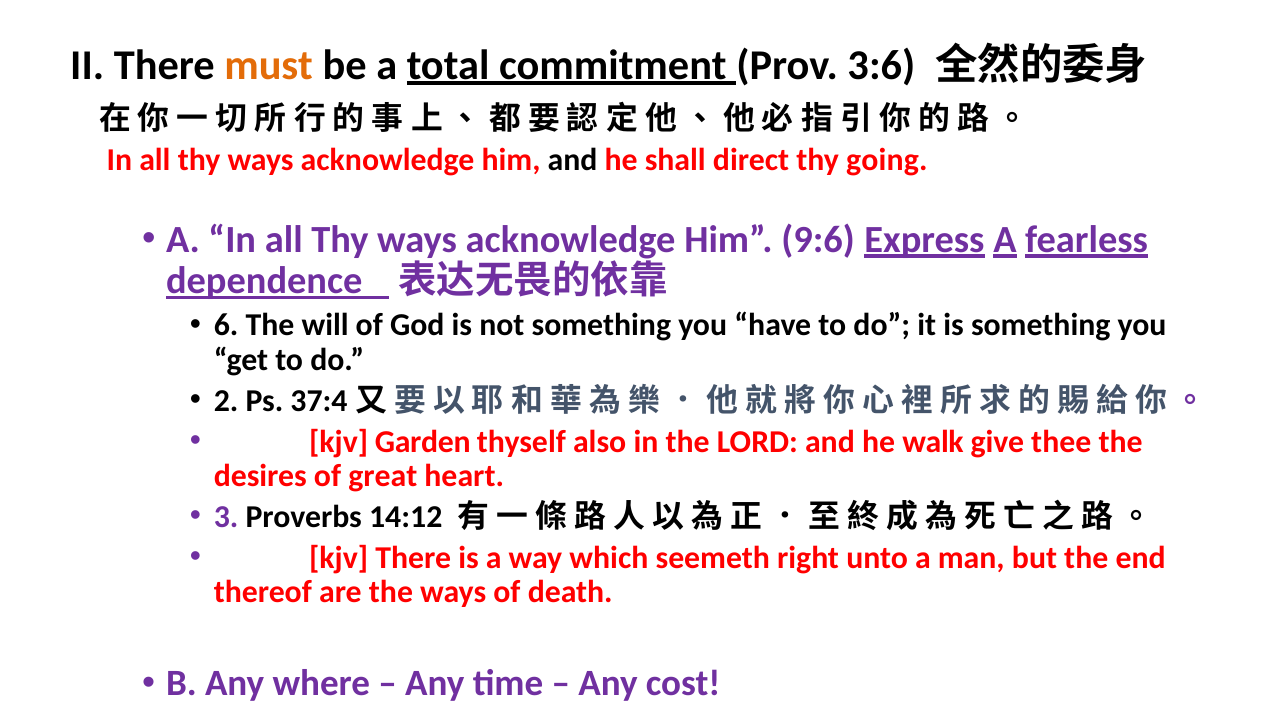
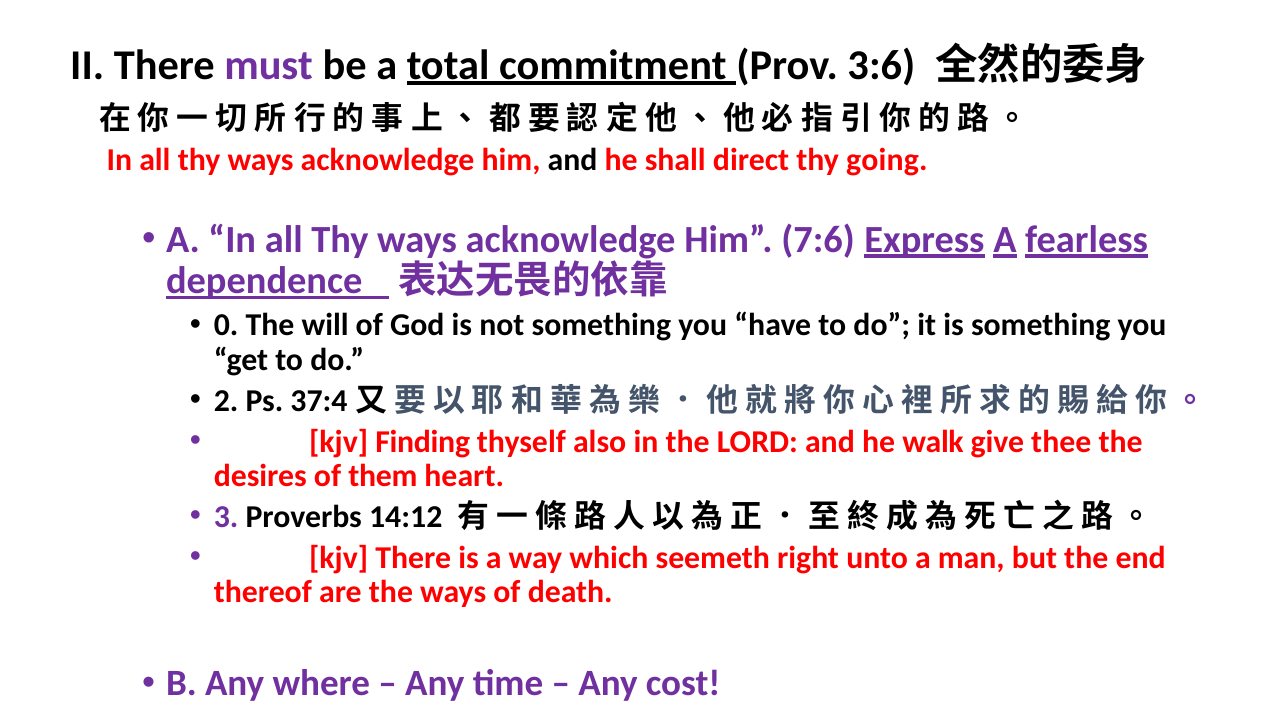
must colour: orange -> purple (269, 65)
9:6: 9:6 -> 7:6 (818, 240)
6: 6 -> 0 (226, 326)
Garden: Garden -> Finding (423, 442)
great: great -> them (383, 476)
